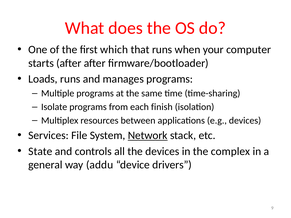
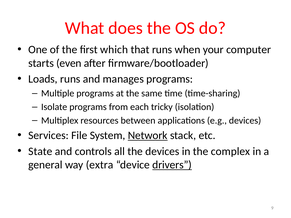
starts after: after -> even (69, 63)
finish: finish -> tricky (162, 107)
addu: addu -> extra (100, 165)
drivers underline: none -> present (172, 165)
